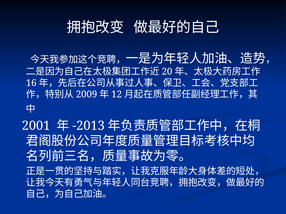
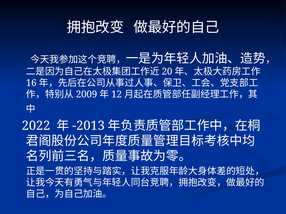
2001: 2001 -> 2022 (36, 126)
